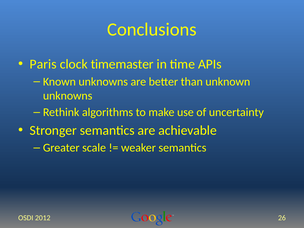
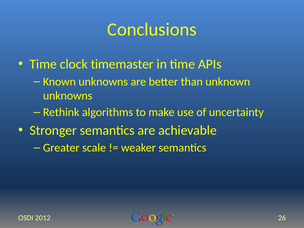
Paris: Paris -> Time (43, 64)
